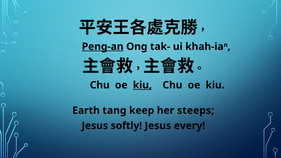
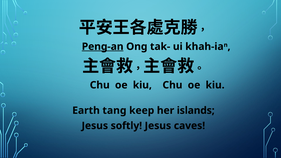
kiu underline: present -> none (142, 85)
steeps: steeps -> islands (196, 111)
every: every -> caves (189, 126)
